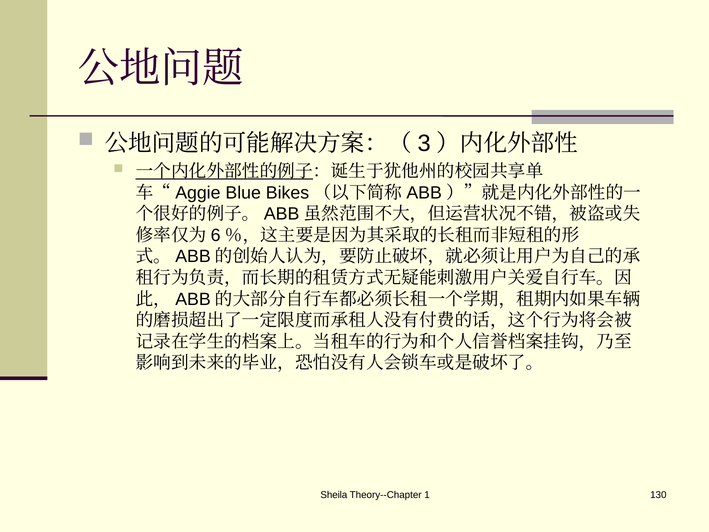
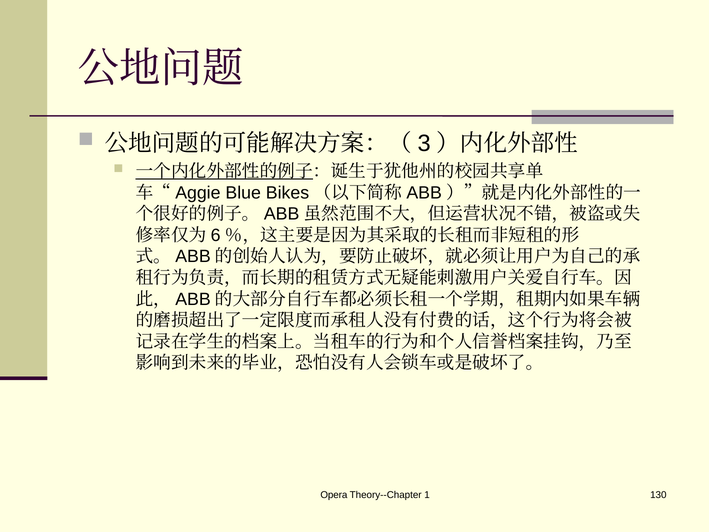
Sheila: Sheila -> Opera (334, 495)
